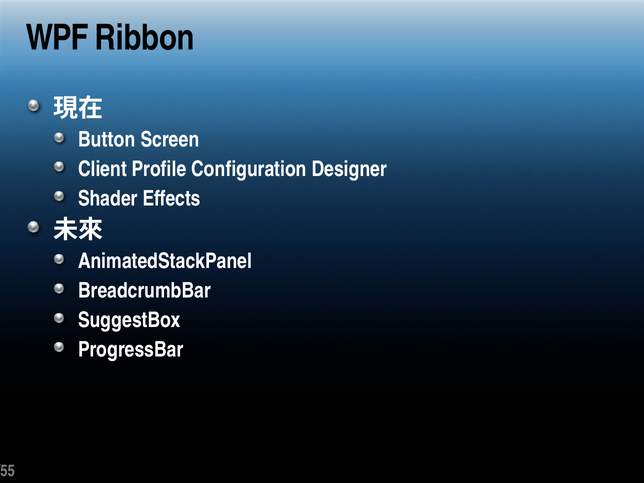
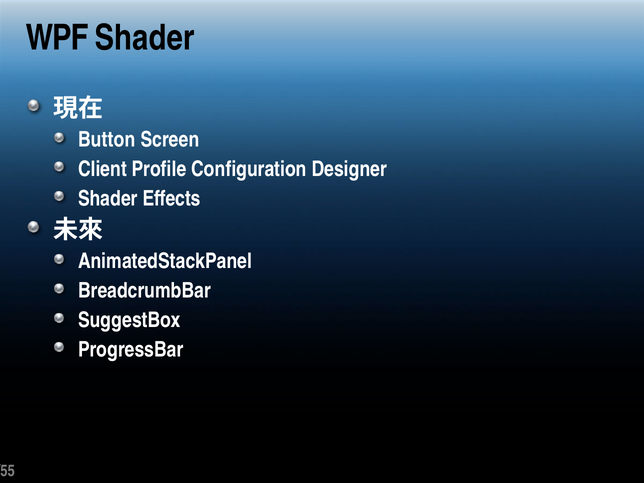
WPF Ribbon: Ribbon -> Shader (145, 38)
